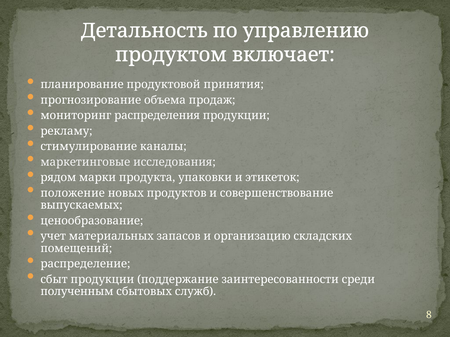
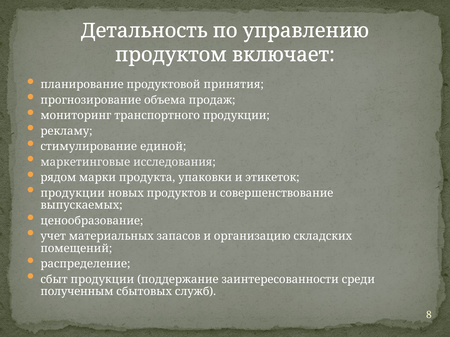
распределения: распределения -> транспортного (157, 116)
каналы: каналы -> единой (163, 147)
положение: положение -> продукции (73, 193)
